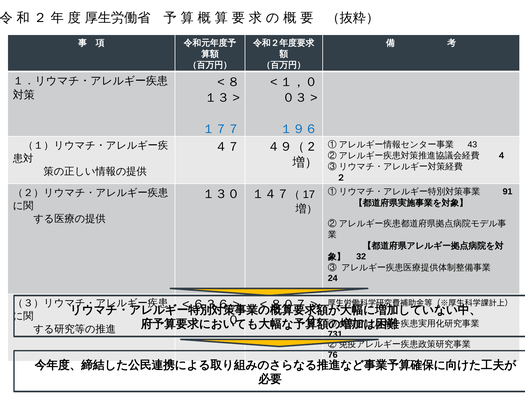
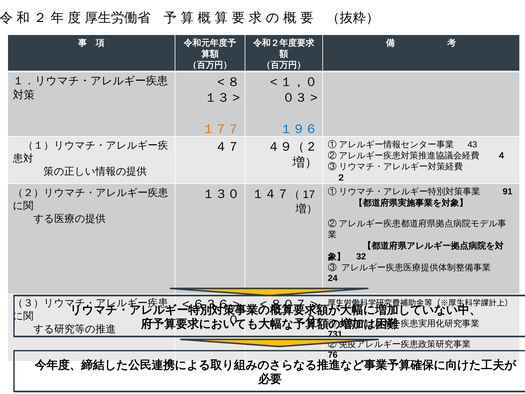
１７７ colour: blue -> orange (221, 129)
